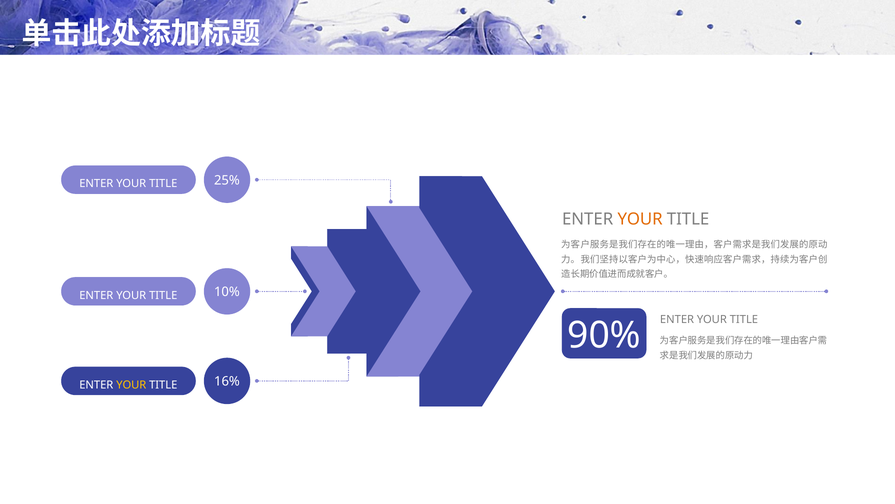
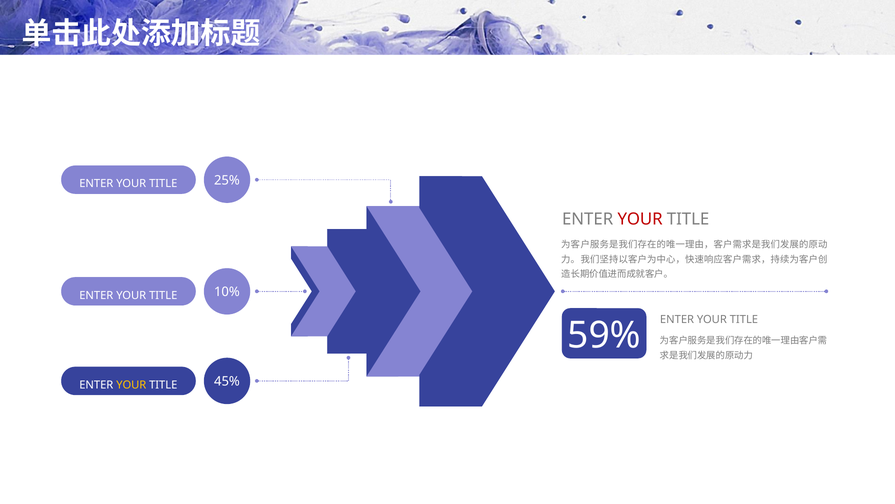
YOUR colour: orange -> red (640, 219)
90%: 90% -> 59% (604, 335)
16%: 16% -> 45% (227, 381)
